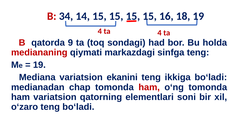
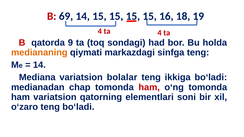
34: 34 -> 69 (66, 16)
mediananing colour: red -> orange (39, 53)
19: 19 -> 14 (39, 65)
ekanini: ekanini -> bolalar (122, 77)
